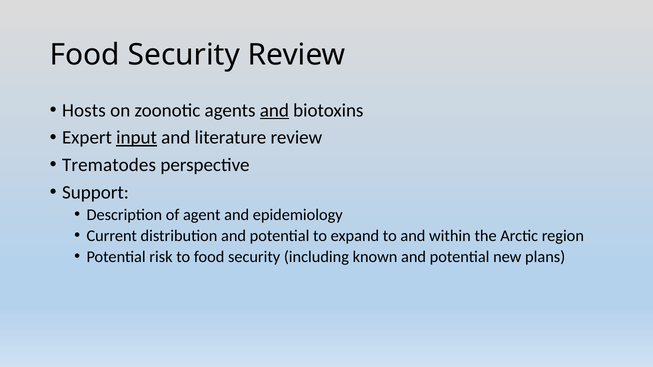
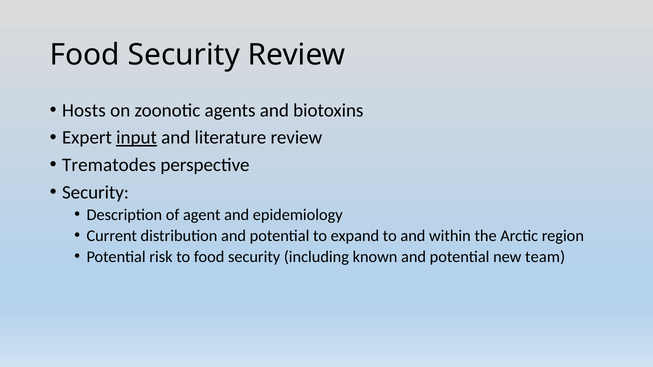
and underline: present -> none (274, 110)
Support: Support -> Security (95, 192)
plans: plans -> team (545, 257)
